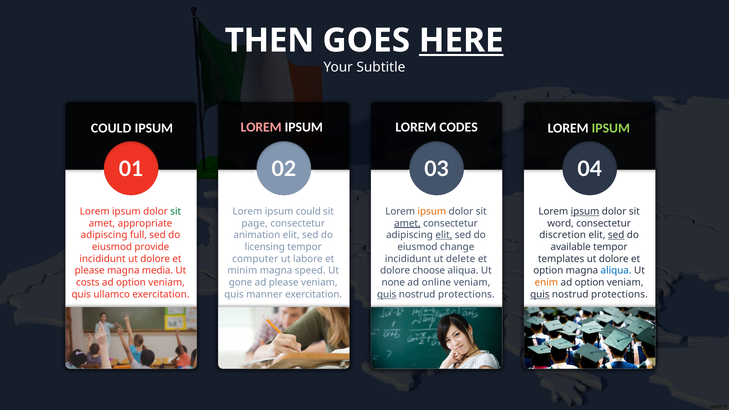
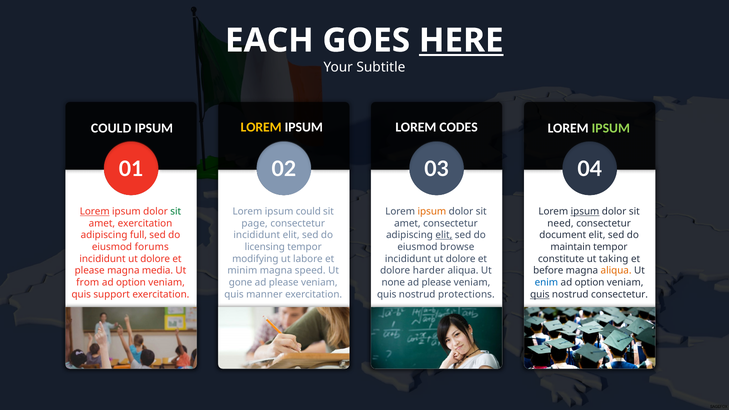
THEN: THEN -> EACH (269, 40)
LOREM colour: pink -> yellow (261, 127)
Lorem underline: none -> present (95, 211)
amet appropriate: appropriate -> exercitation (145, 223)
amet underline: present -> none (407, 223)
word: word -> need (560, 223)
animation: animation -> incididunt (257, 235)
discretion: discretion -> document (563, 235)
sed underline: present -> none (616, 235)
provide: provide -> forums (152, 247)
change: change -> browse (457, 247)
available: available -> maintain (571, 247)
computer: computer -> modifying (255, 259)
delete: delete -> dolore (461, 259)
templates: templates -> constitute (561, 259)
dolore: dolore -> taking (614, 259)
choose: choose -> harder (429, 271)
option: option -> before (548, 271)
aliqua colour: blue -> orange (616, 271)
costs: costs -> from (88, 283)
online: online -> please (436, 283)
enim colour: orange -> blue (546, 283)
ullamco: ullamco -> support (112, 294)
quis underline: present -> none (387, 294)
protections: protections -> consectetur (620, 294)
